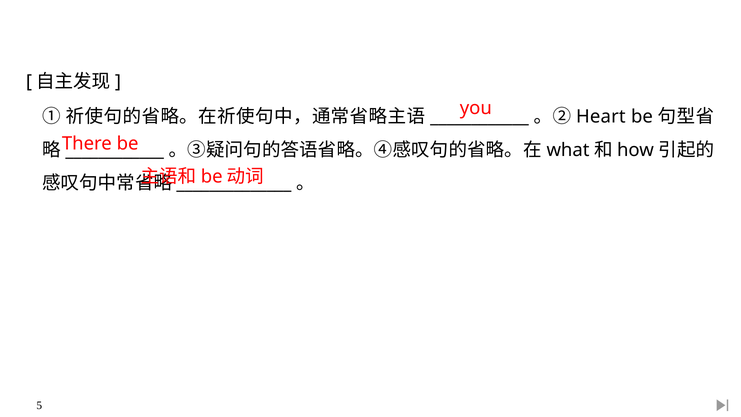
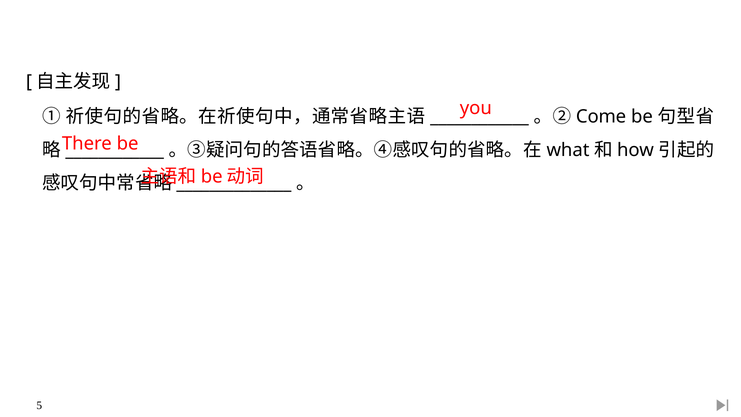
Heart: Heart -> Come (601, 117)
